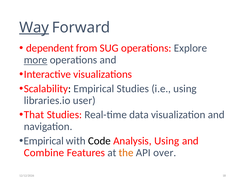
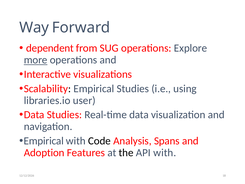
Way underline: present -> none (34, 27)
That: That -> Data (34, 115)
Analysis Using: Using -> Spans (167, 141)
Combine: Combine -> Adoption (44, 152)
the colour: orange -> black (126, 152)
API over: over -> with (165, 152)
